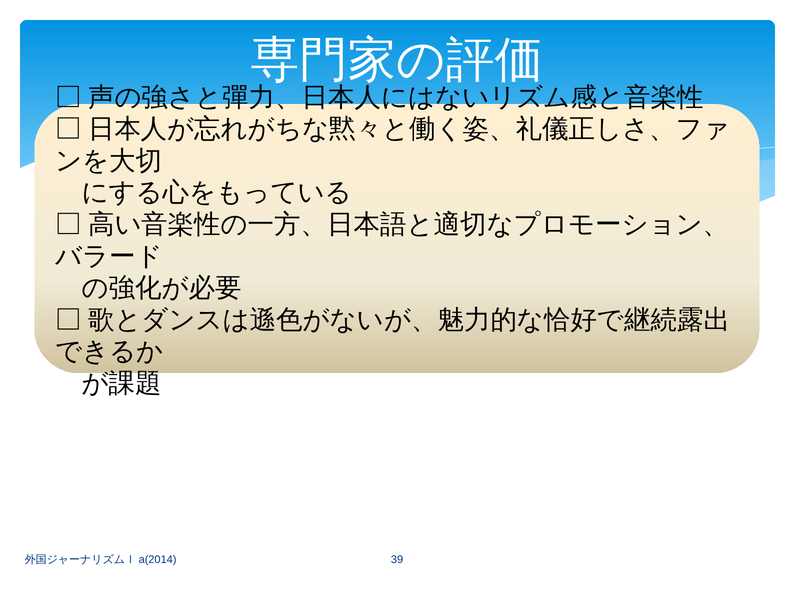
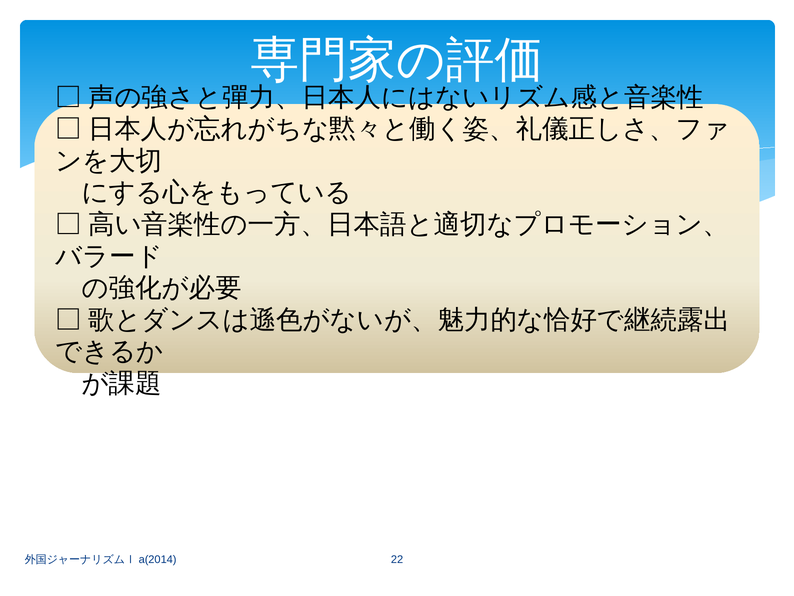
39: 39 -> 22 (397, 559)
